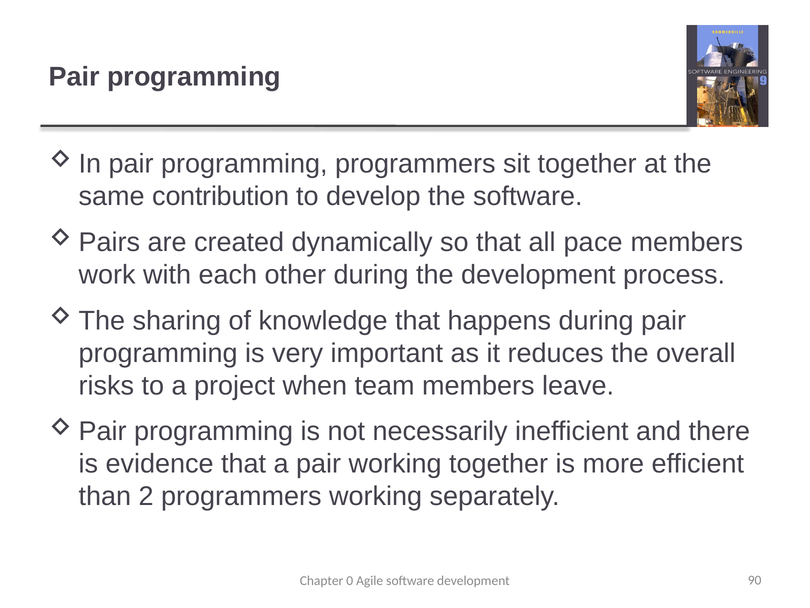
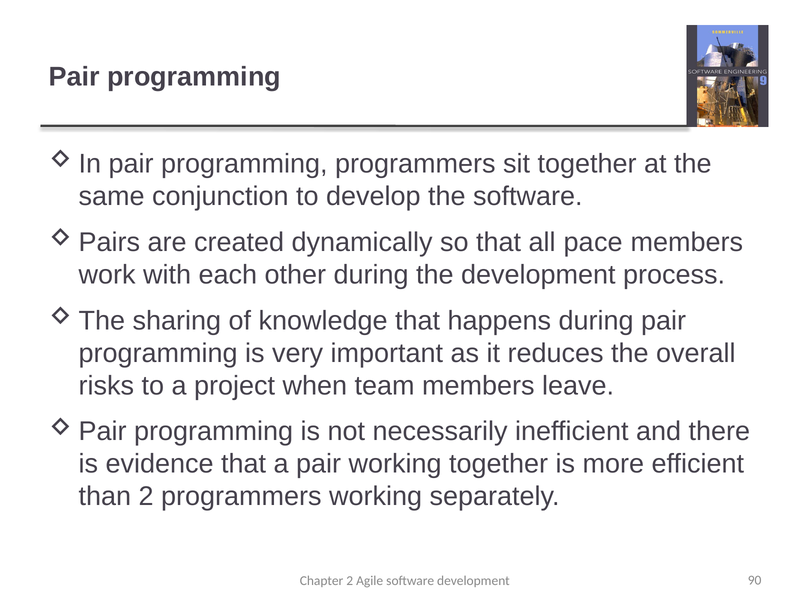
contribution: contribution -> conjunction (221, 196)
Chapter 0: 0 -> 2 (350, 580)
